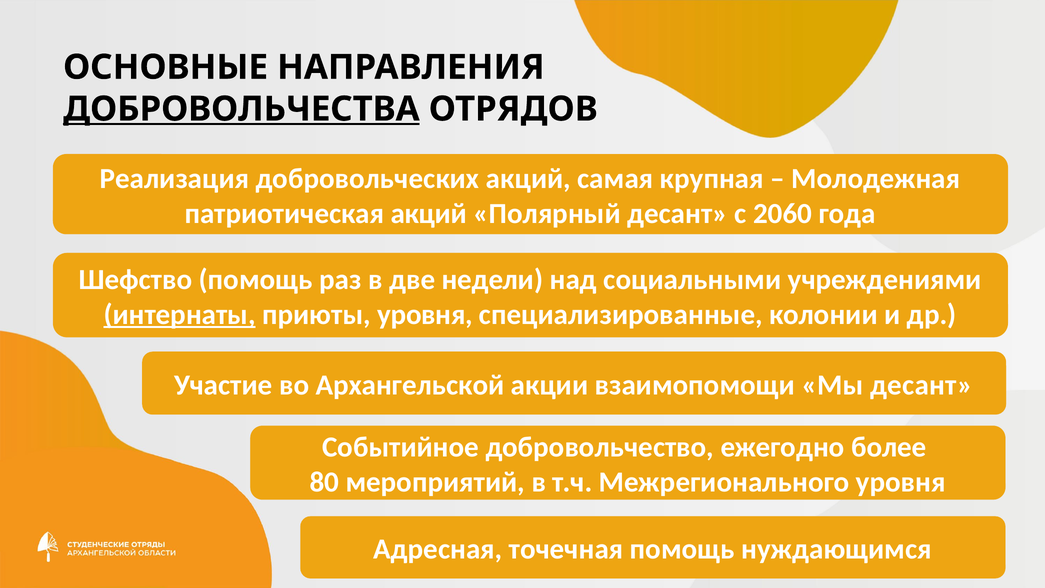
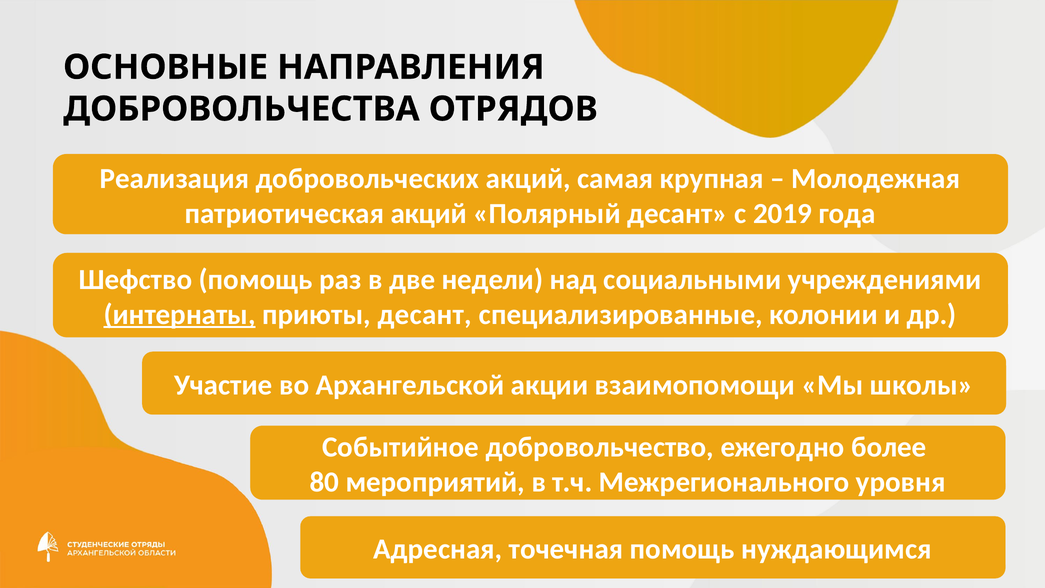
ДОБРОВОЛЬЧЕСТВА underline: present -> none (241, 109)
2060: 2060 -> 2019 (783, 214)
приюты уровня: уровня -> десант (425, 314)
Мы десант: десант -> школы (922, 385)
